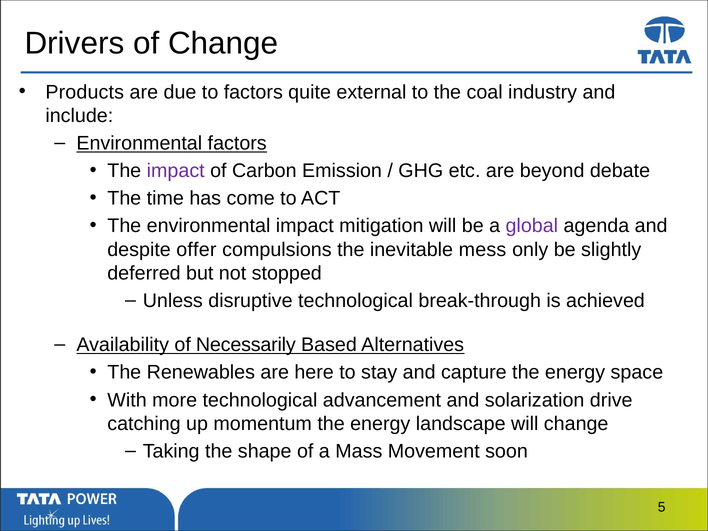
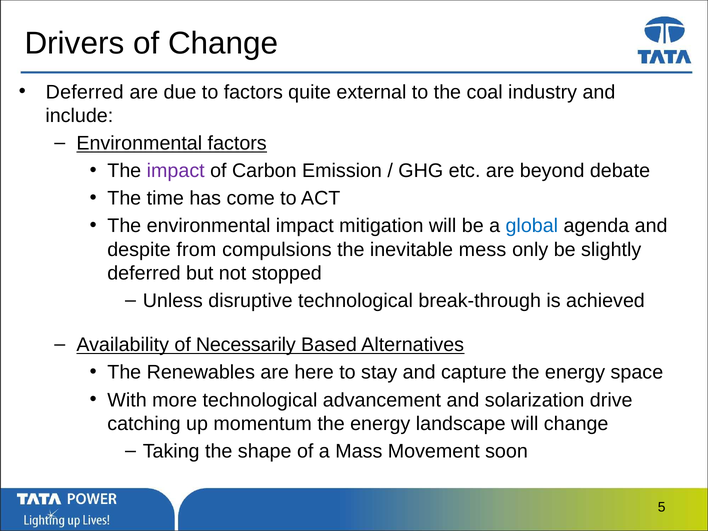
Products: Products -> Deferred (85, 92)
global colour: purple -> blue (532, 226)
offer: offer -> from (196, 250)
